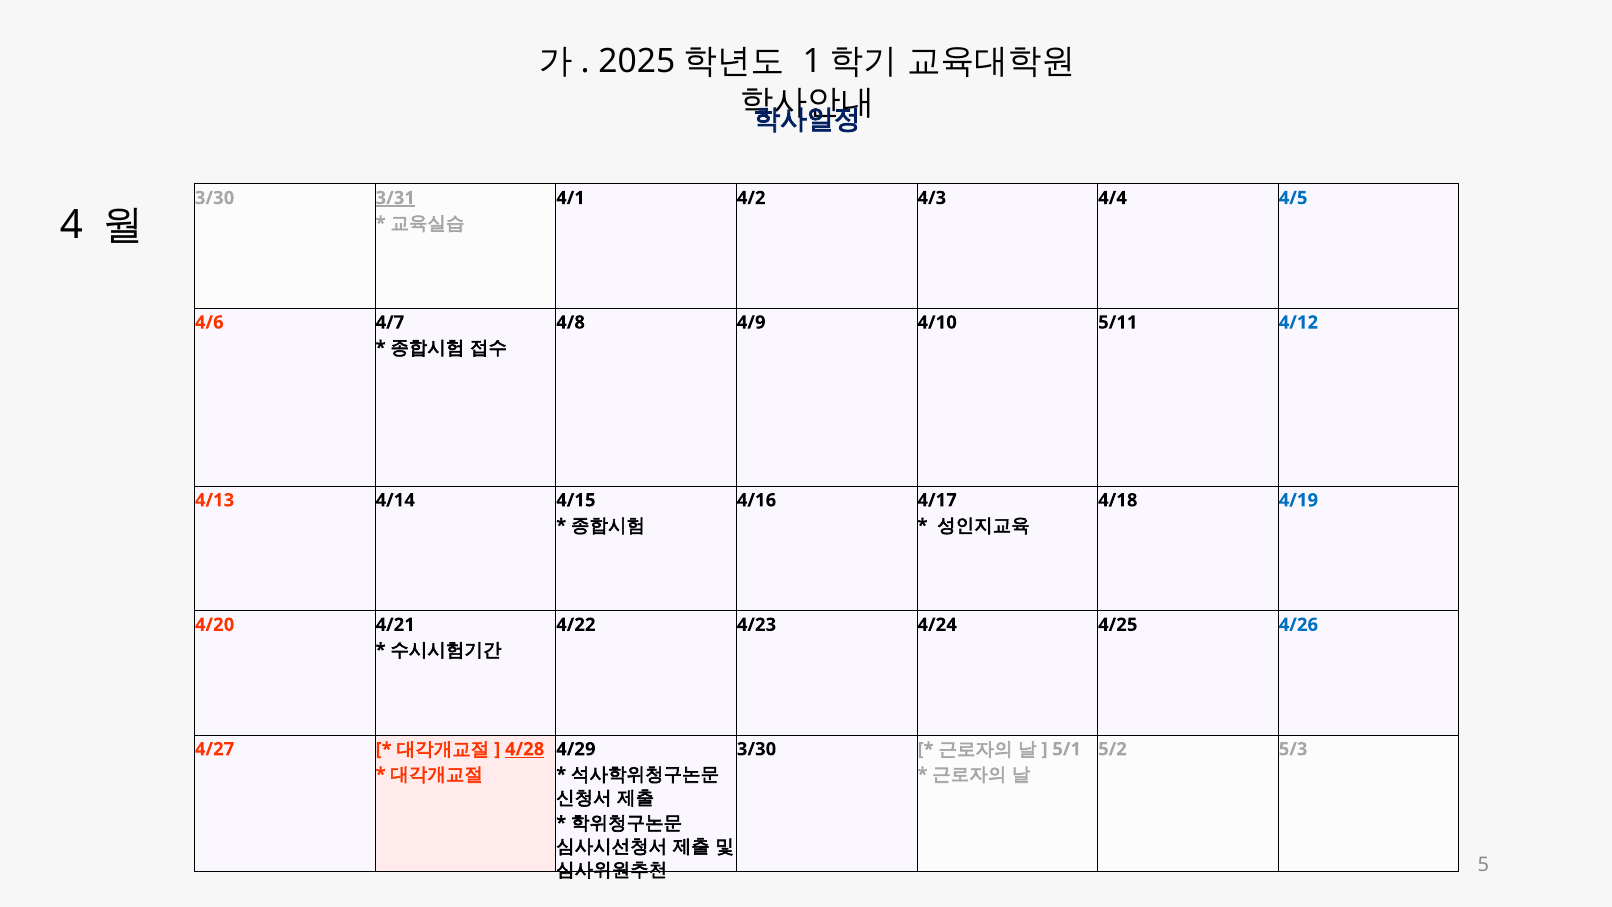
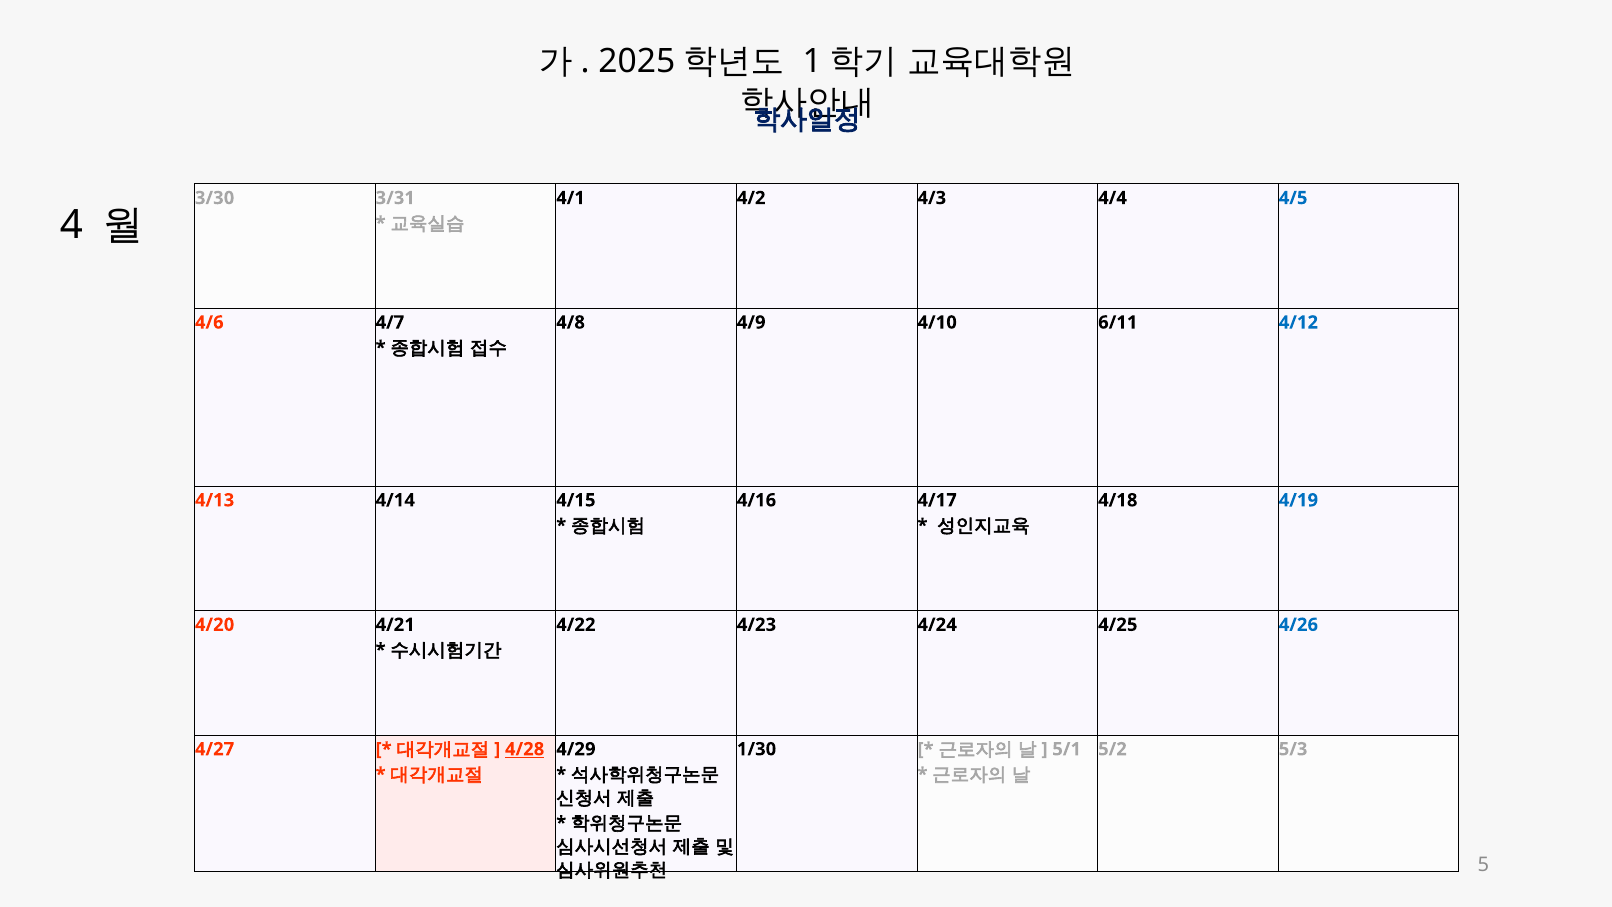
3/31 underline: present -> none (395, 198)
5/11: 5/11 -> 6/11 (1118, 322)
3/30: 3/30 -> 1/30 (757, 749)
